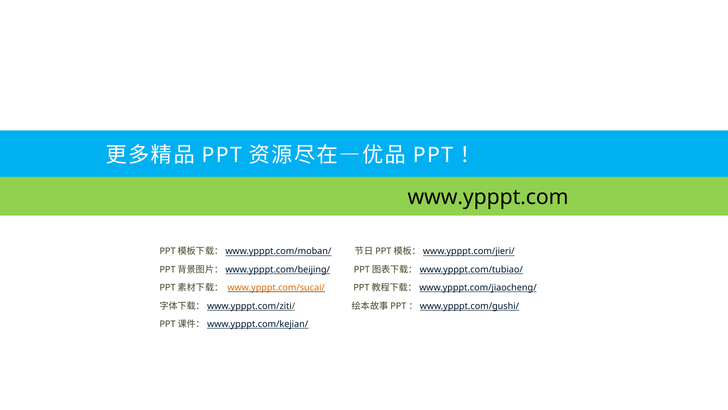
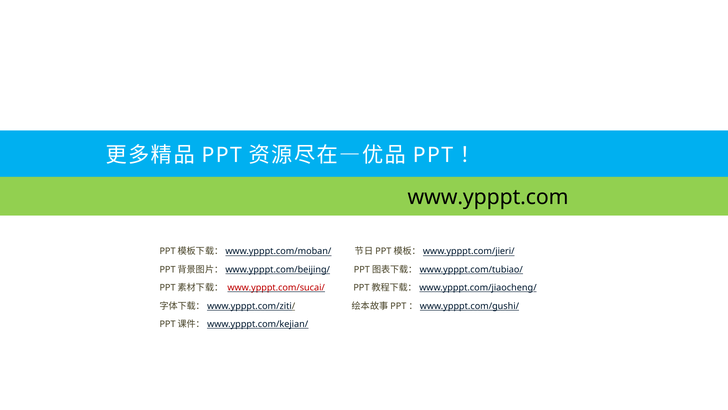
www.ypppt.com/sucai/ colour: orange -> red (276, 287)
